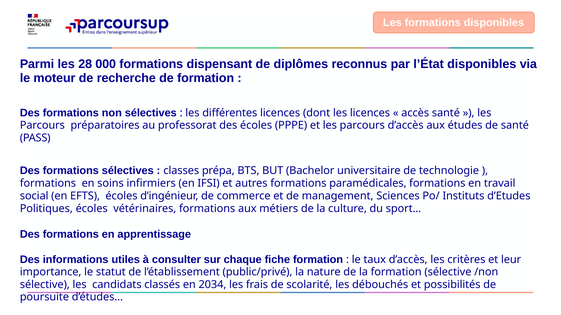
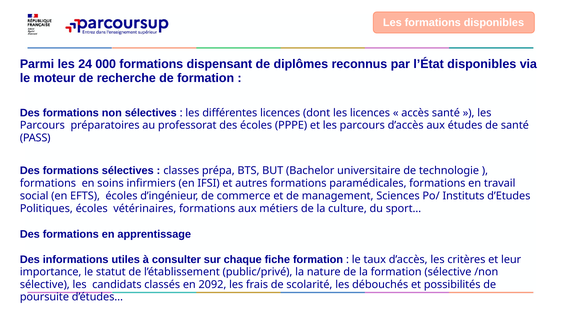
28: 28 -> 24 (85, 64)
2034: 2034 -> 2092 (212, 285)
